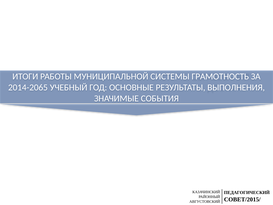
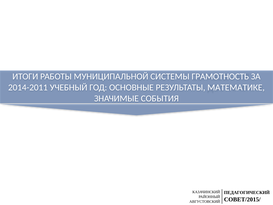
2014-2065: 2014-2065 -> 2014-2011 (28, 87)
ВЫПОЛНЕНИЯ: ВЫПОЛНЕНИЯ -> МАТЕМАТИКЕ (236, 87)
